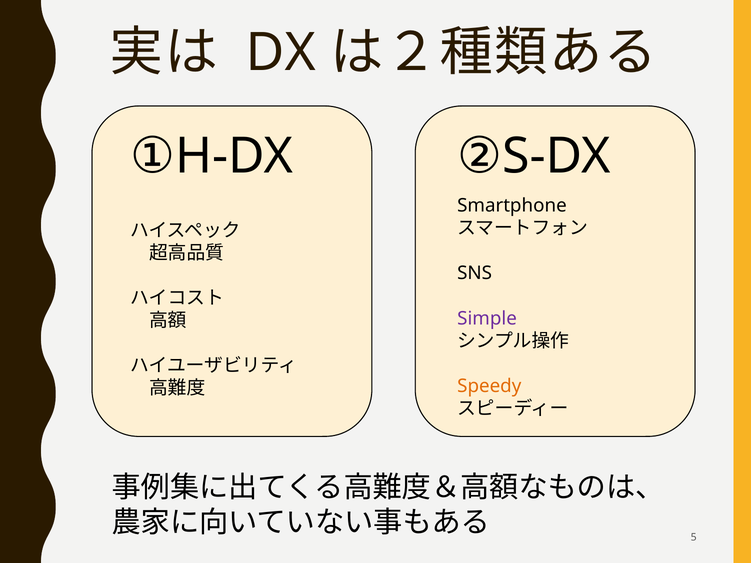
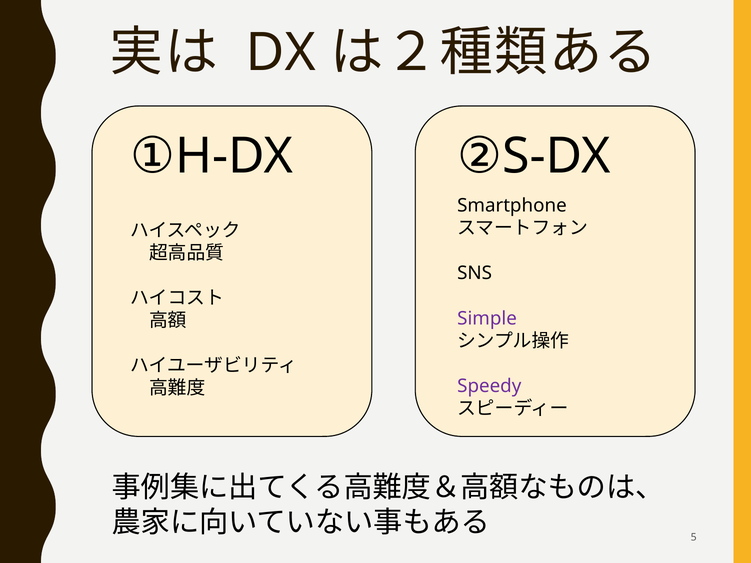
Speedy colour: orange -> purple (489, 386)
